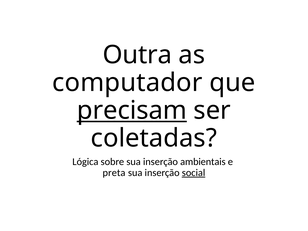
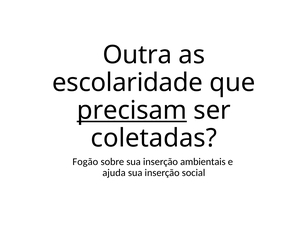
computador: computador -> escolaridade (128, 83)
Lógica: Lógica -> Fogão (85, 162)
preta: preta -> ajuda (114, 173)
social underline: present -> none (194, 173)
